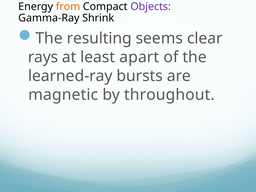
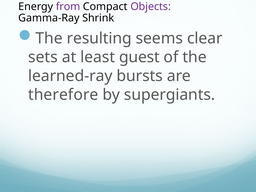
from colour: orange -> purple (68, 7)
rays: rays -> sets (43, 57)
apart: apart -> guest (139, 57)
magnetic: magnetic -> therefore (63, 95)
throughout: throughout -> supergiants (170, 95)
